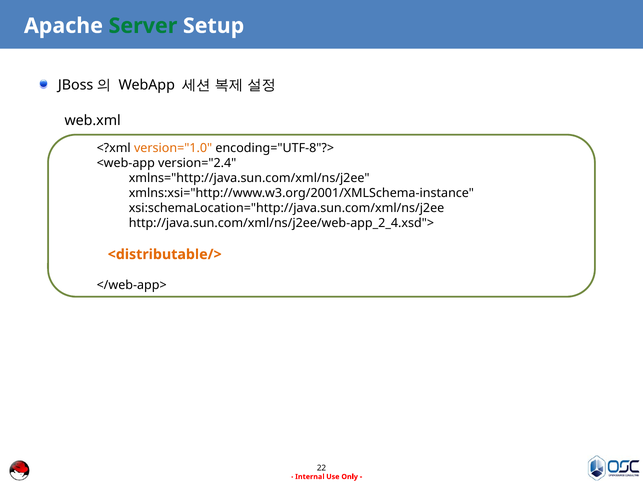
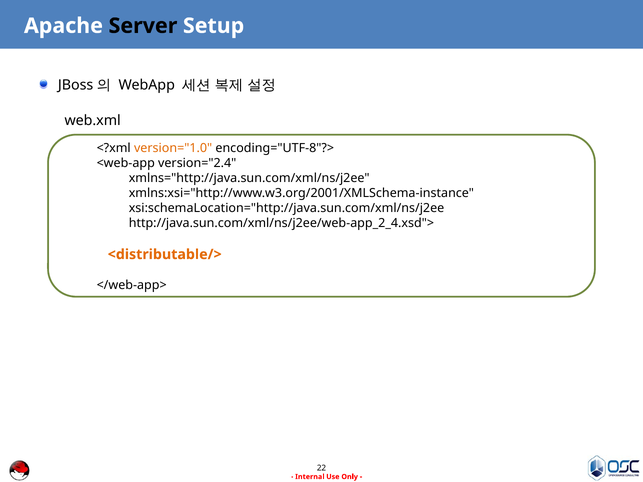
Server colour: green -> black (143, 26)
